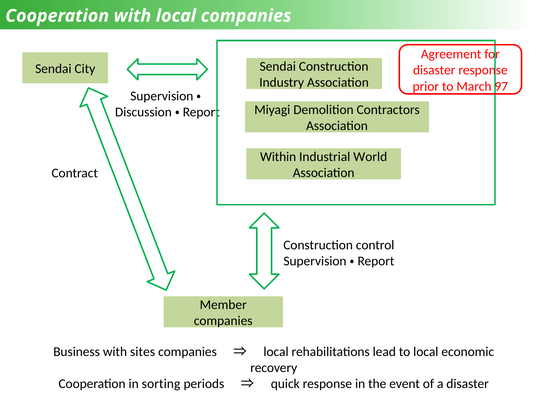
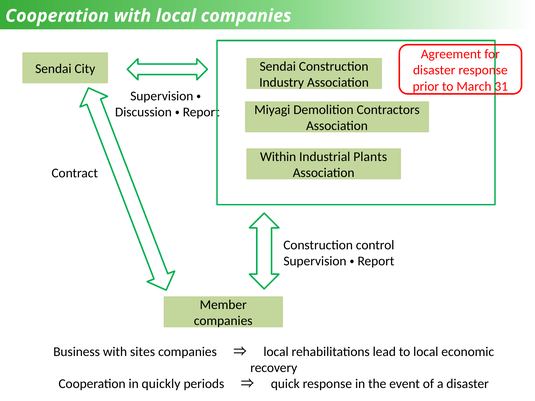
97: 97 -> 31 (501, 86)
World: World -> Plants (370, 157)
sorting: sorting -> quickly (161, 384)
